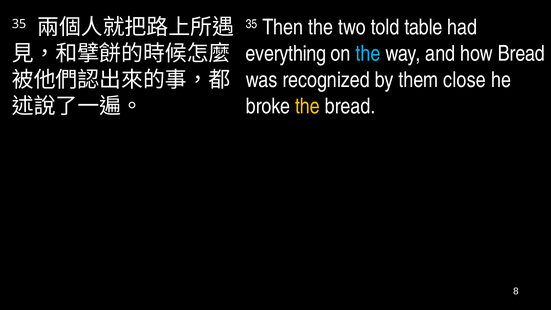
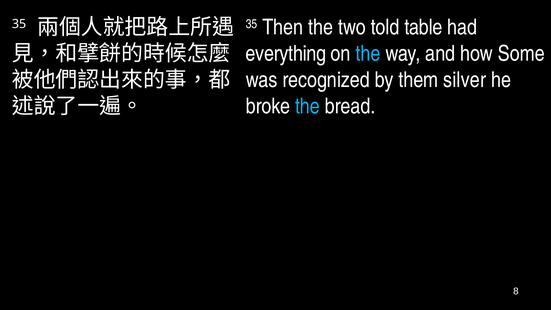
how Bread: Bread -> Some (521, 54)
close: close -> silver (465, 80)
the colour: yellow -> light blue (307, 106)
